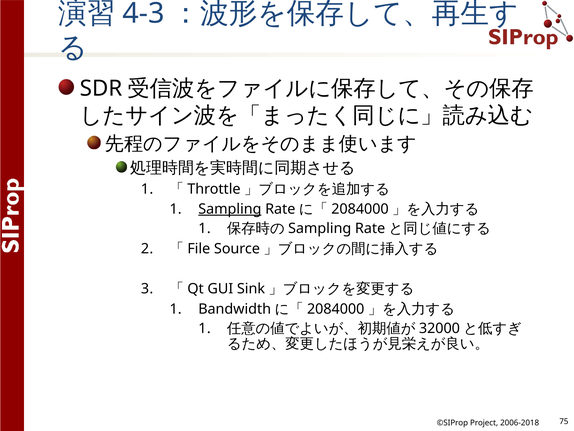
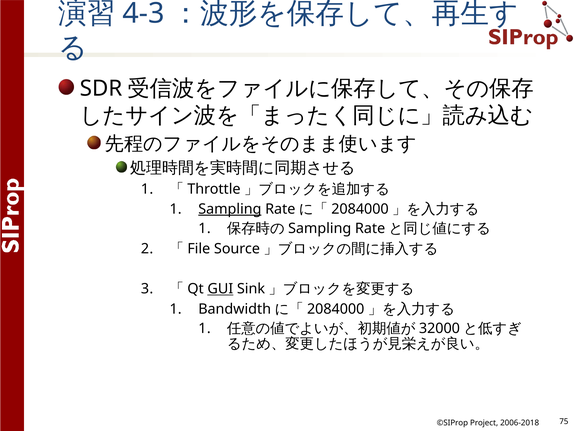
GUI underline: none -> present (220, 289)
